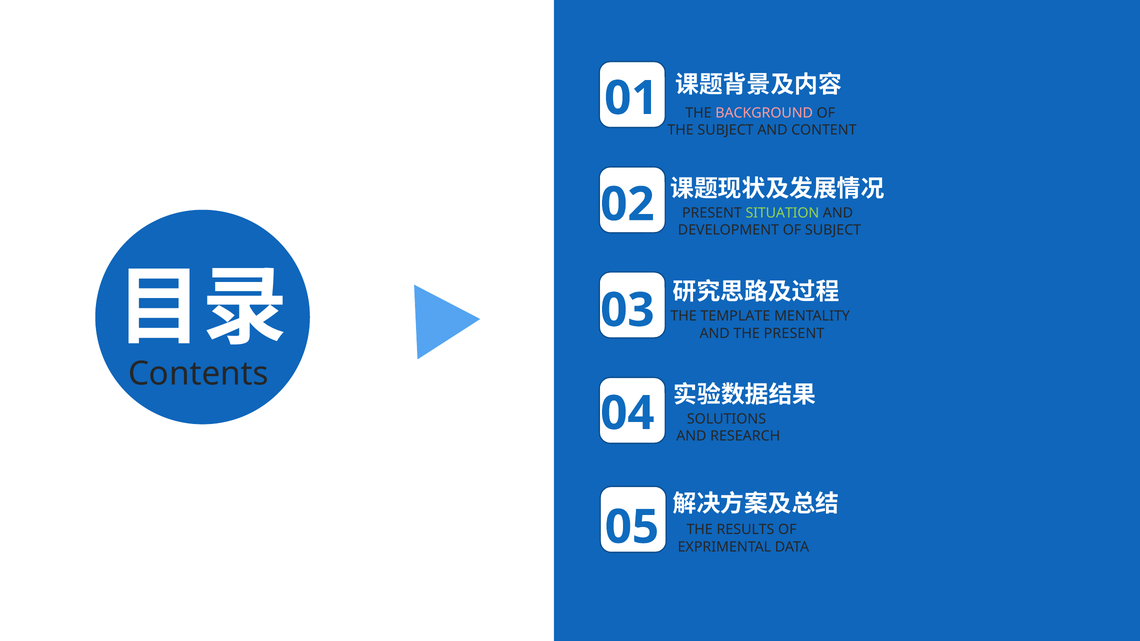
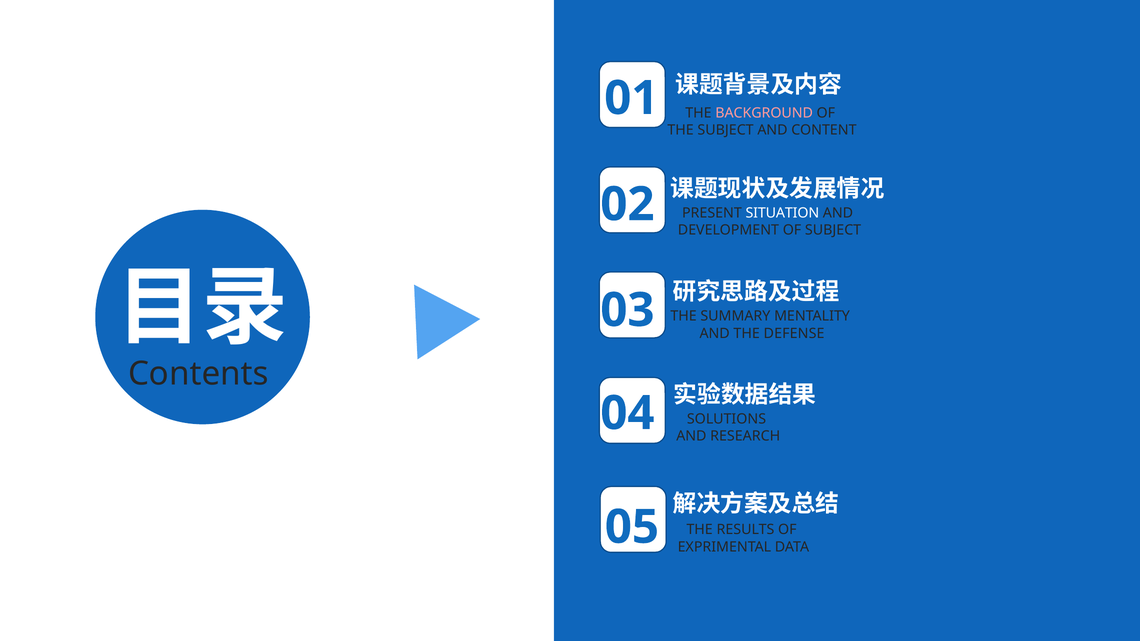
SITUATION colour: light green -> white (782, 213)
TEMPLATE: TEMPLATE -> SUMMARY (735, 316)
THE PRESENT: PRESENT -> DEFENSE (794, 333)
